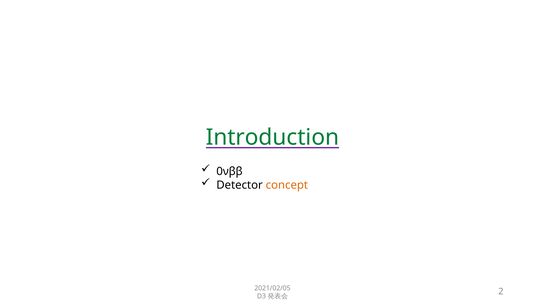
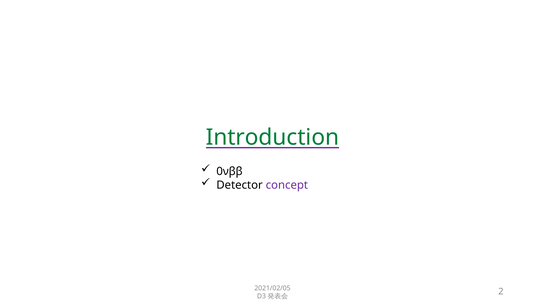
concept colour: orange -> purple (287, 185)
